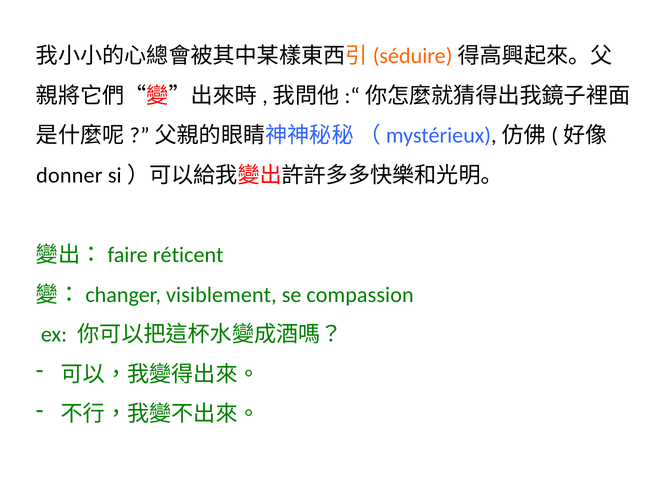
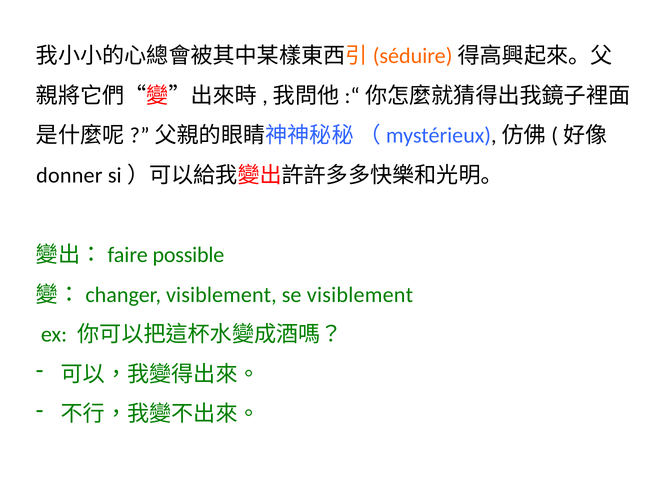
réticent: réticent -> possible (188, 255)
se compassion: compassion -> visiblement (360, 295)
